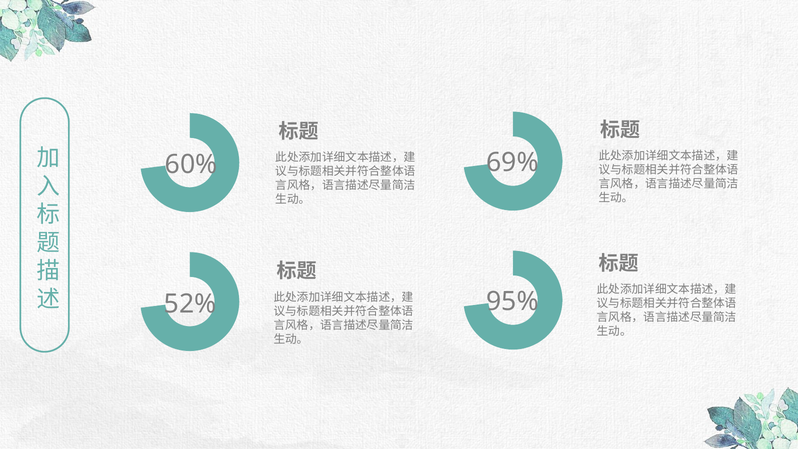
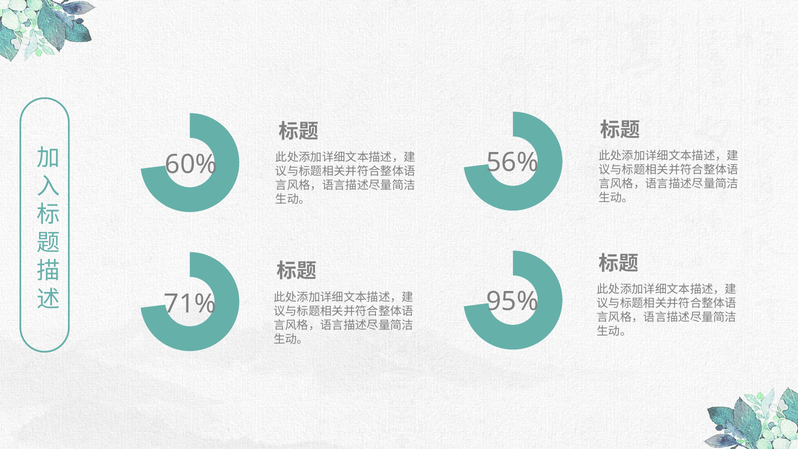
69%: 69% -> 56% (513, 162)
52%: 52% -> 71% (190, 304)
